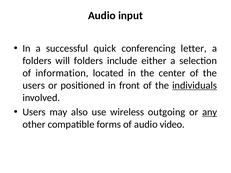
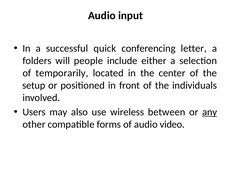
will folders: folders -> people (88, 61)
information: information -> temporarily (62, 73)
users: users -> setup (34, 85)
individuals underline: present -> none (195, 85)
outgoing: outgoing -> between (167, 112)
